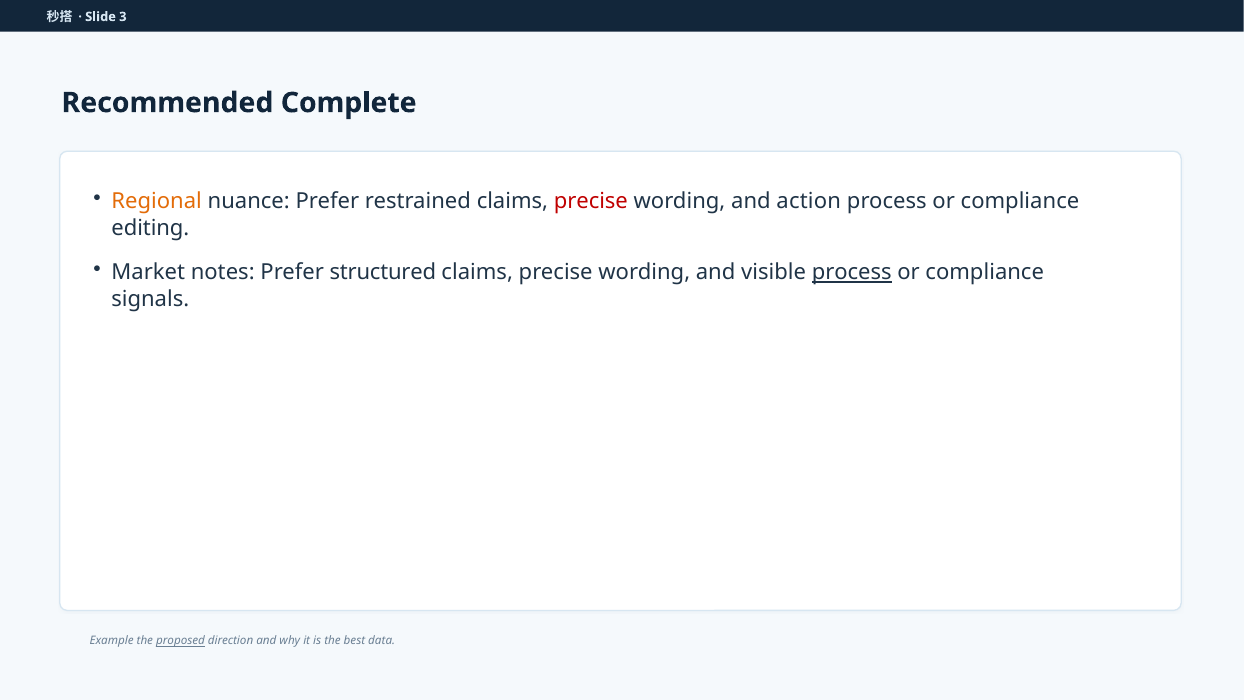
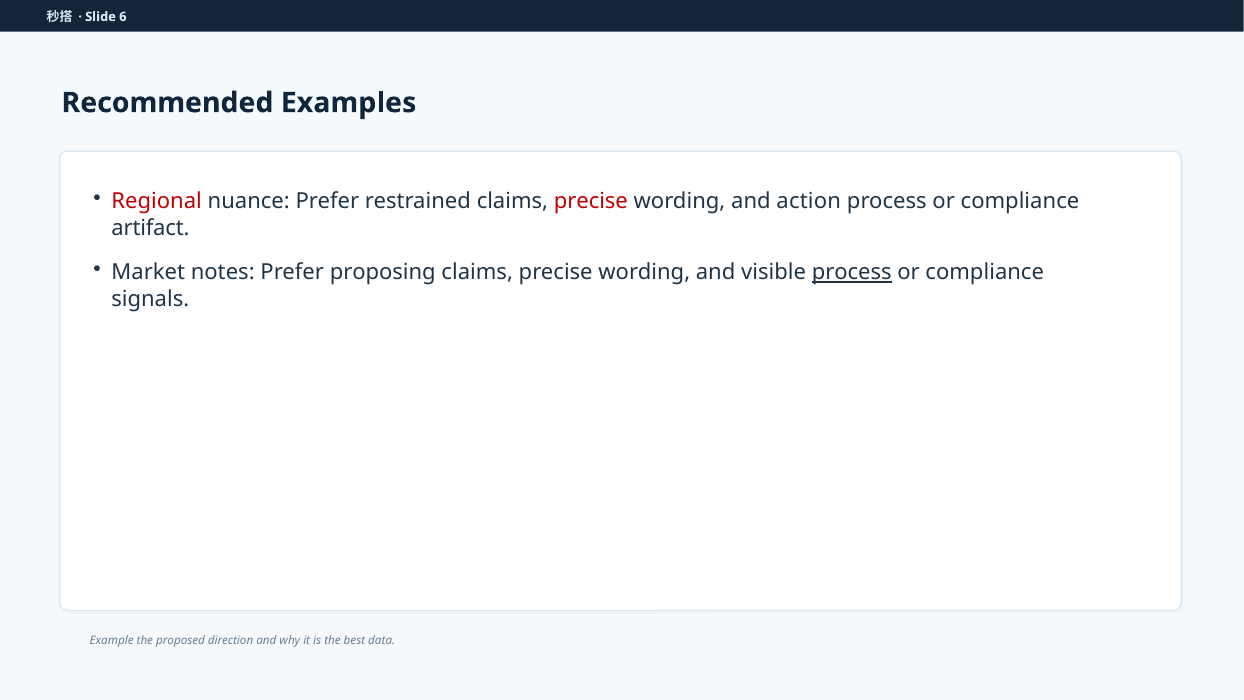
3: 3 -> 6 (123, 17)
Complete: Complete -> Examples (349, 103)
Regional colour: orange -> red (157, 201)
editing: editing -> artifact (150, 228)
structured: structured -> proposing (383, 272)
proposed underline: present -> none (180, 641)
